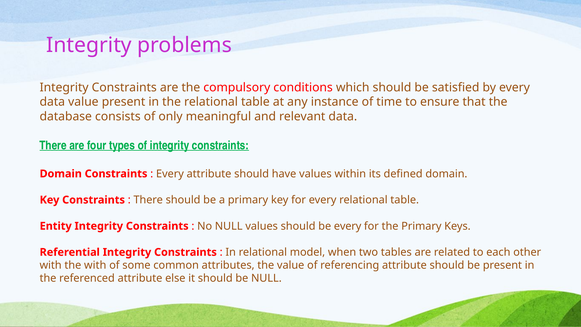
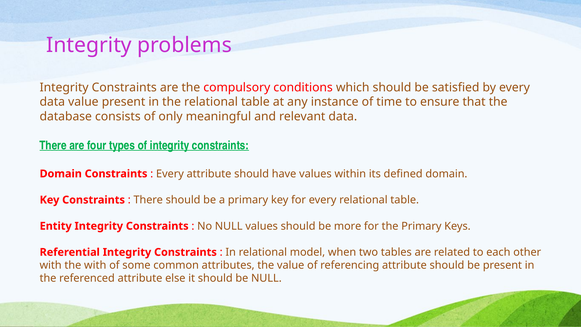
be every: every -> more (348, 226)
